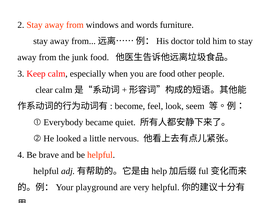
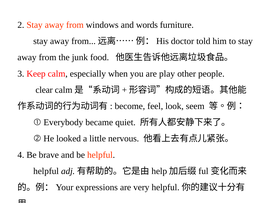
are food: food -> play (167, 74)
playground: playground -> expressions (97, 188)
